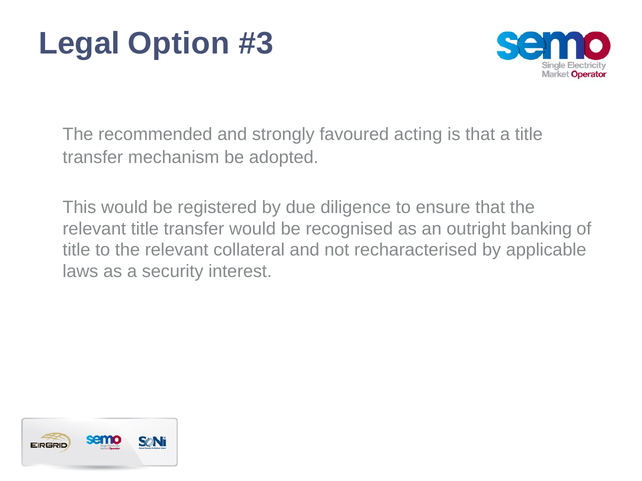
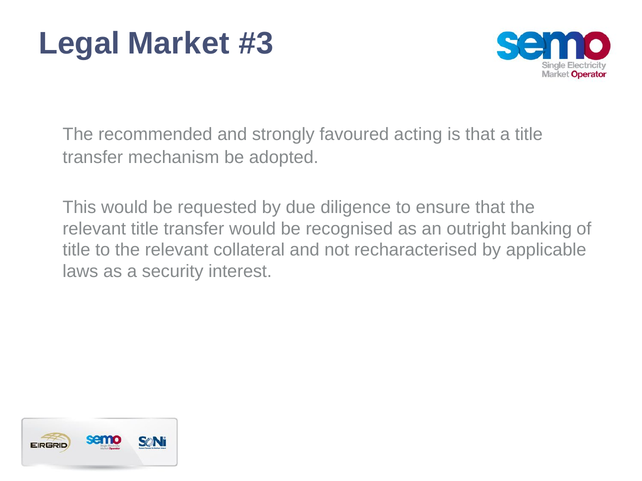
Option: Option -> Market (179, 43)
registered: registered -> requested (217, 207)
